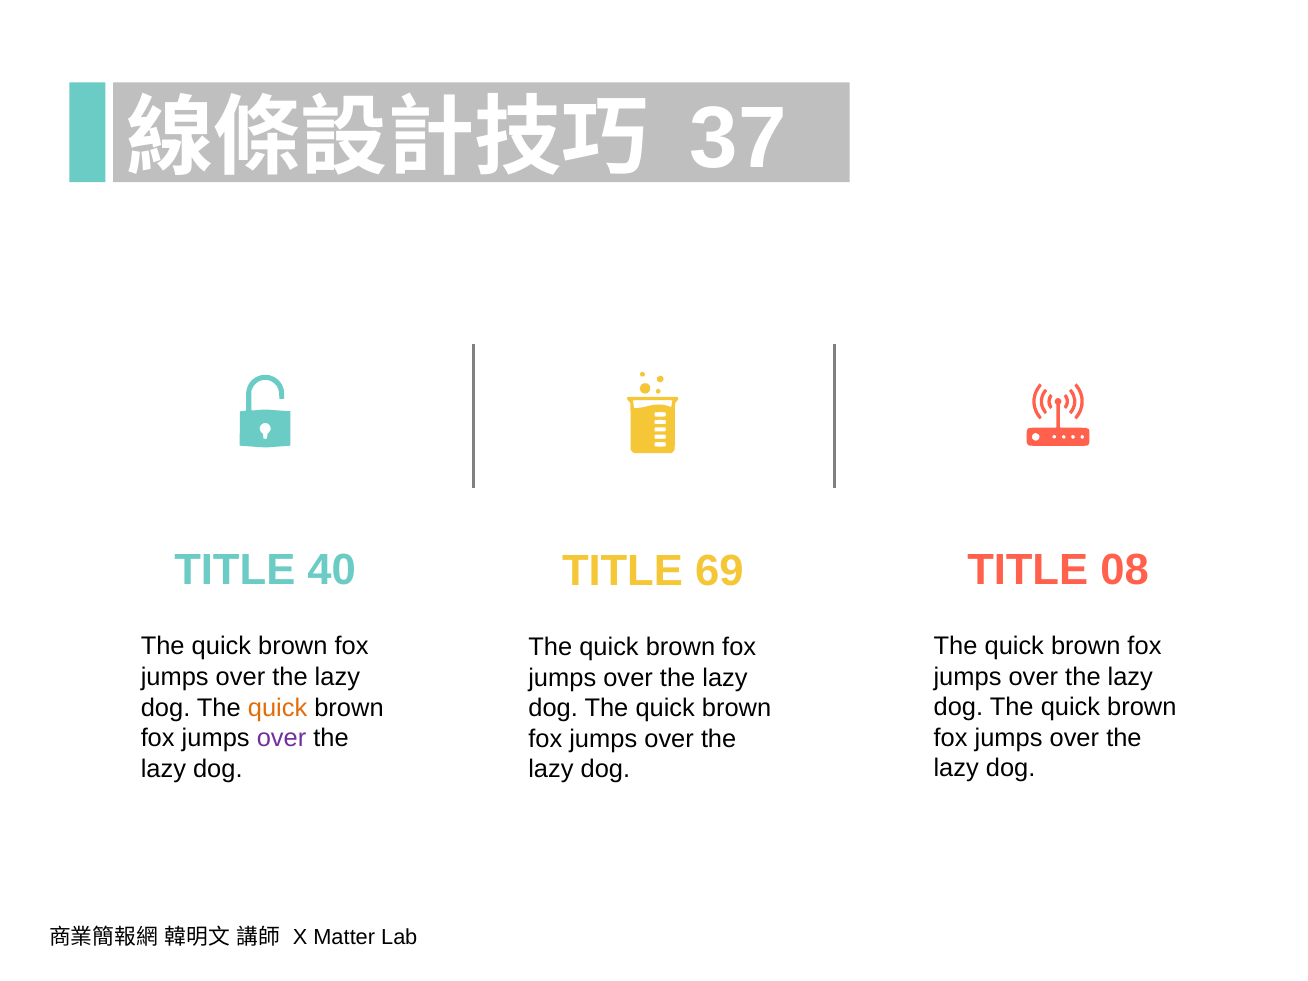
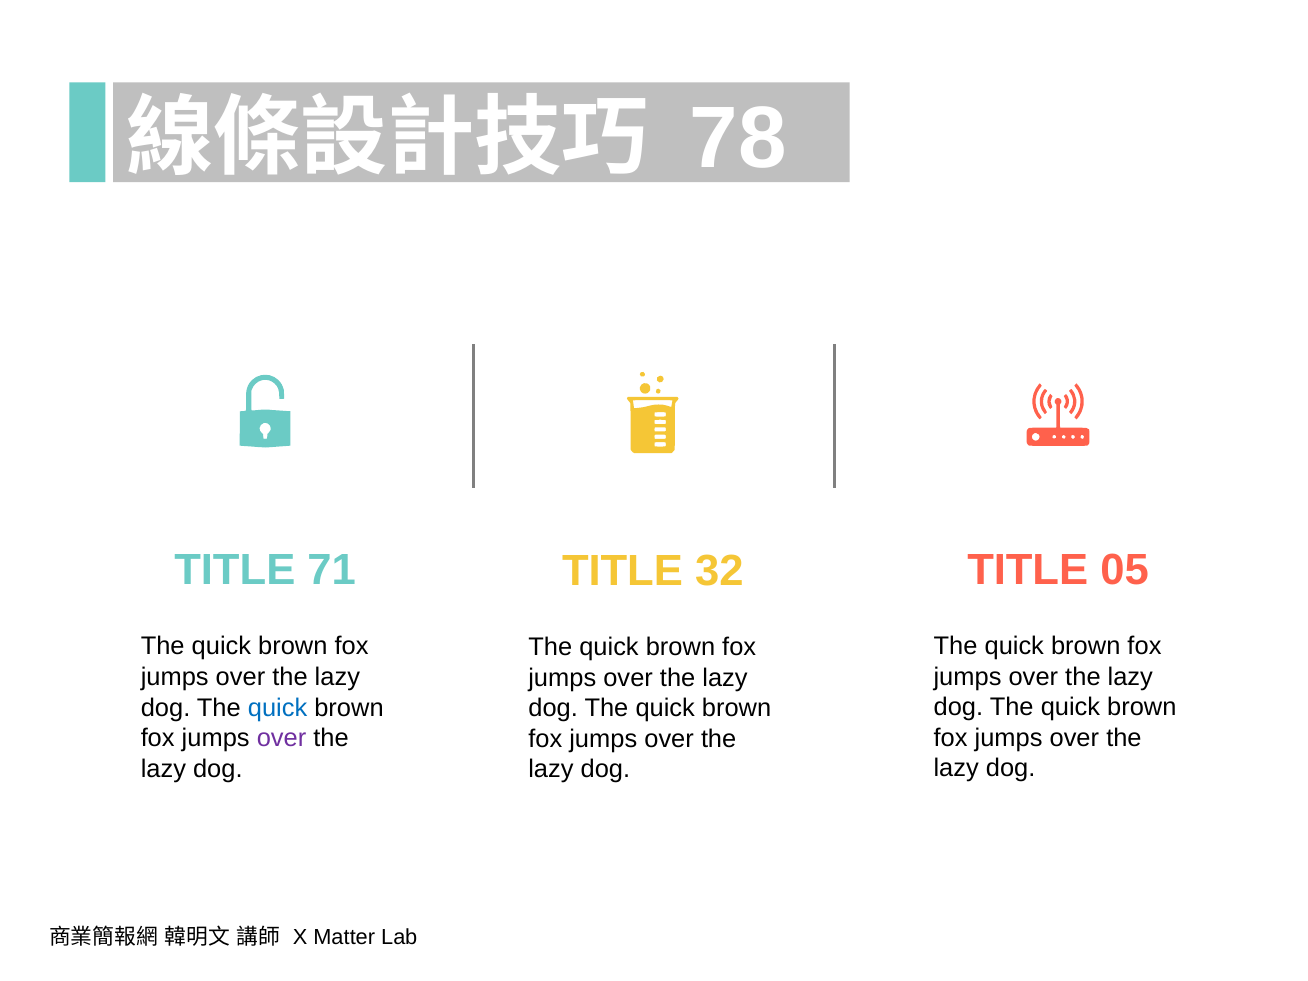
37: 37 -> 78 (738, 138)
08: 08 -> 05 (1125, 570)
40: 40 -> 71 (332, 570)
69: 69 -> 32 (719, 571)
quick colour: orange -> blue (278, 708)
